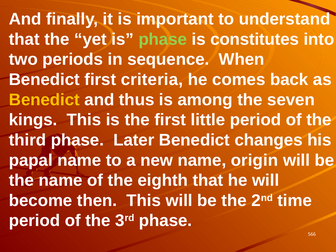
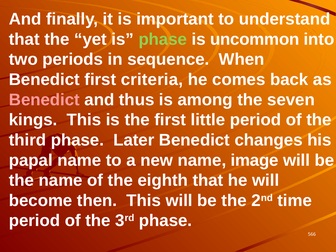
constitutes: constitutes -> uncommon (255, 39)
Benedict colour: yellow -> pink (44, 100)
origin: origin -> image (255, 160)
